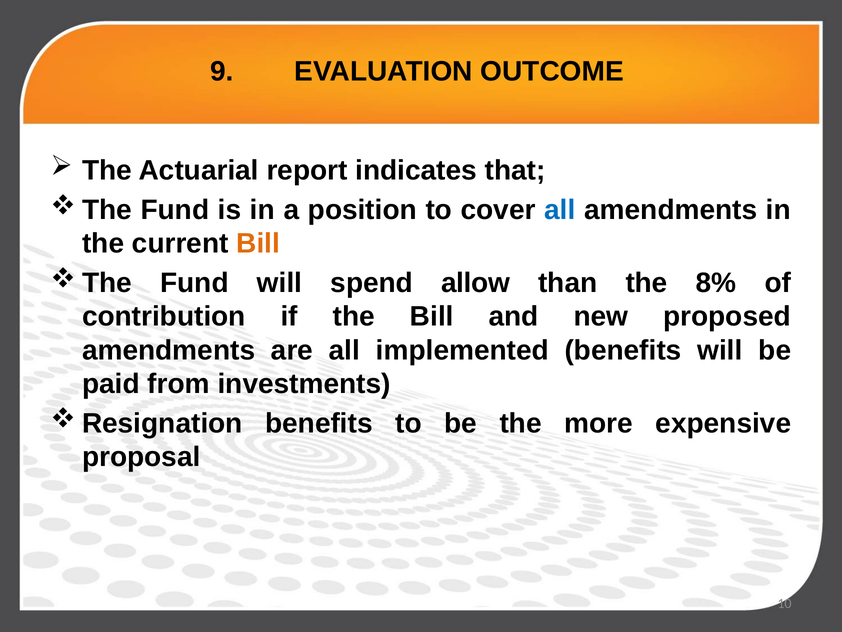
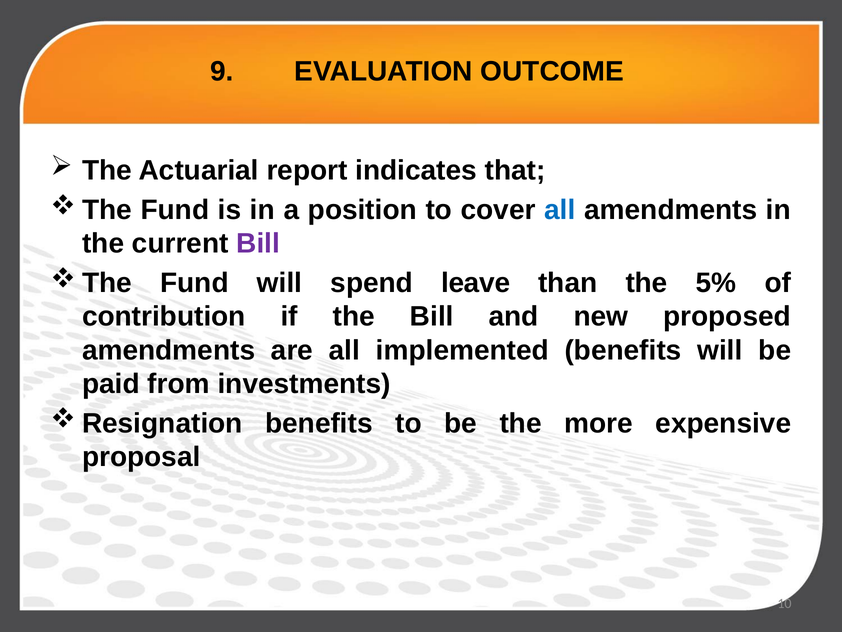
Bill colour: orange -> purple (258, 243)
allow: allow -> leave (476, 283)
8%: 8% -> 5% (716, 283)
